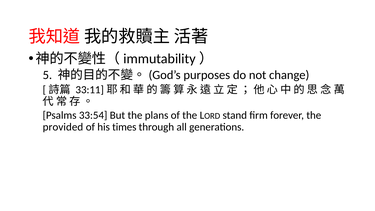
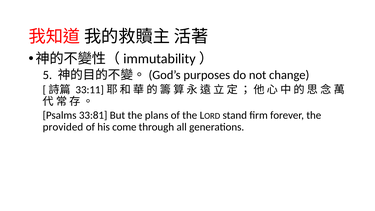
33:54: 33:54 -> 33:81 (93, 115)
times: times -> come (124, 127)
